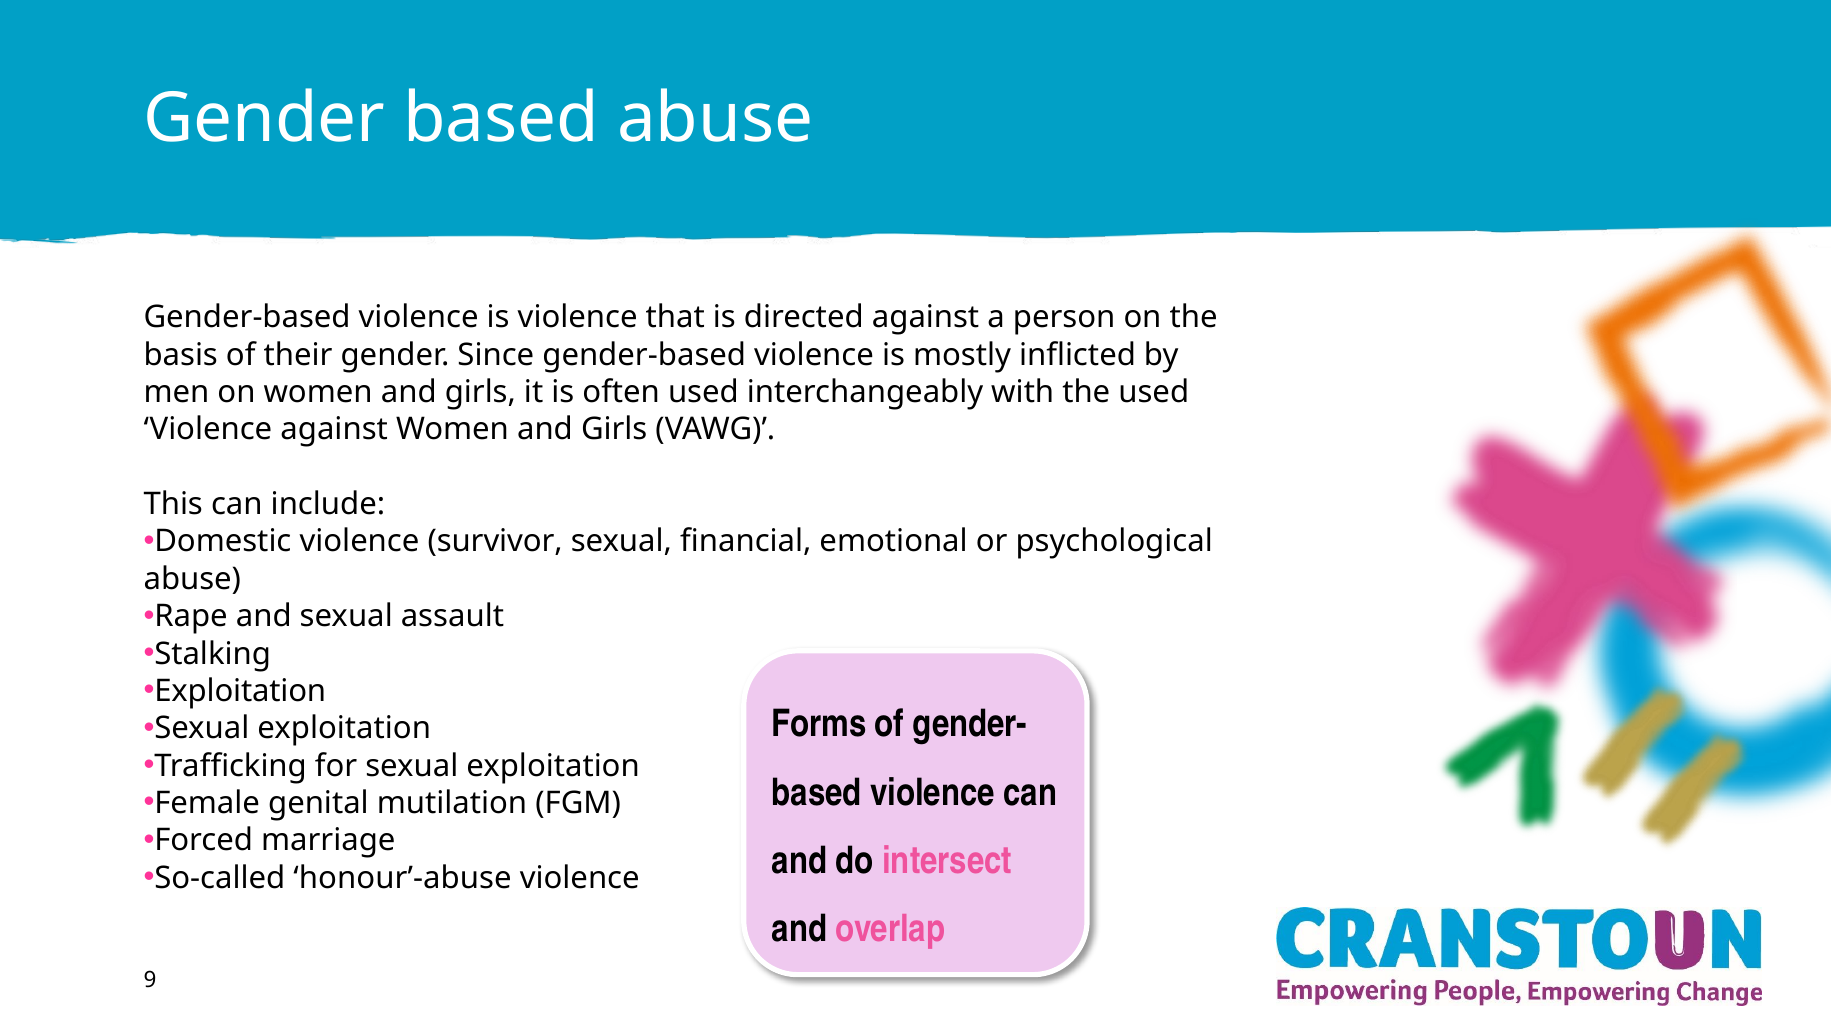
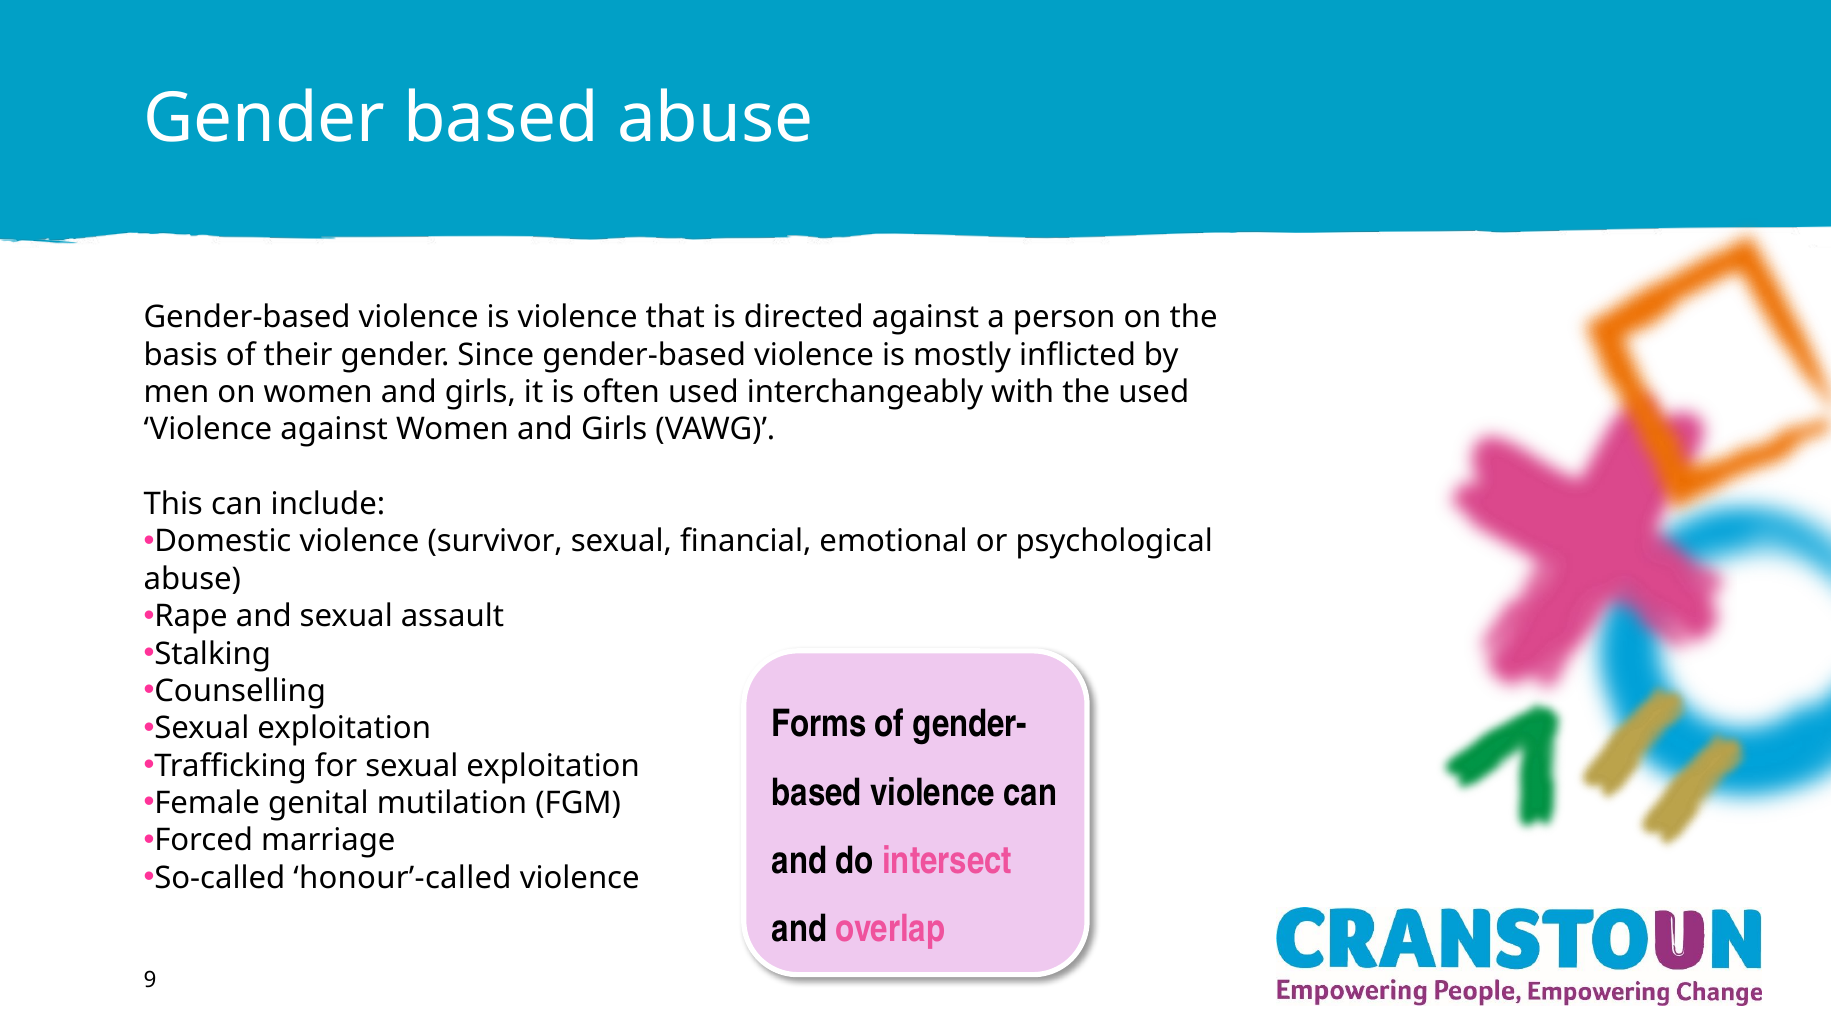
Exploitation: Exploitation -> Counselling (240, 691)
honour’-abuse: honour’-abuse -> honour’-called (402, 878)
